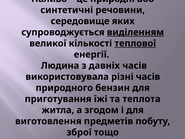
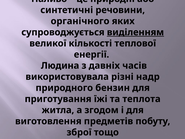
середовище: середовище -> органічного (80, 21)
теплової underline: present -> none (135, 43)
різні часів: часів -> надр (148, 77)
